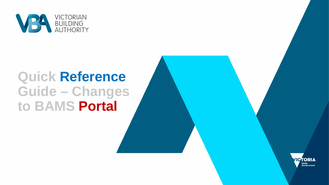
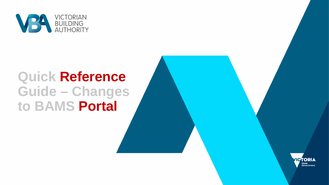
Reference colour: blue -> red (93, 77)
